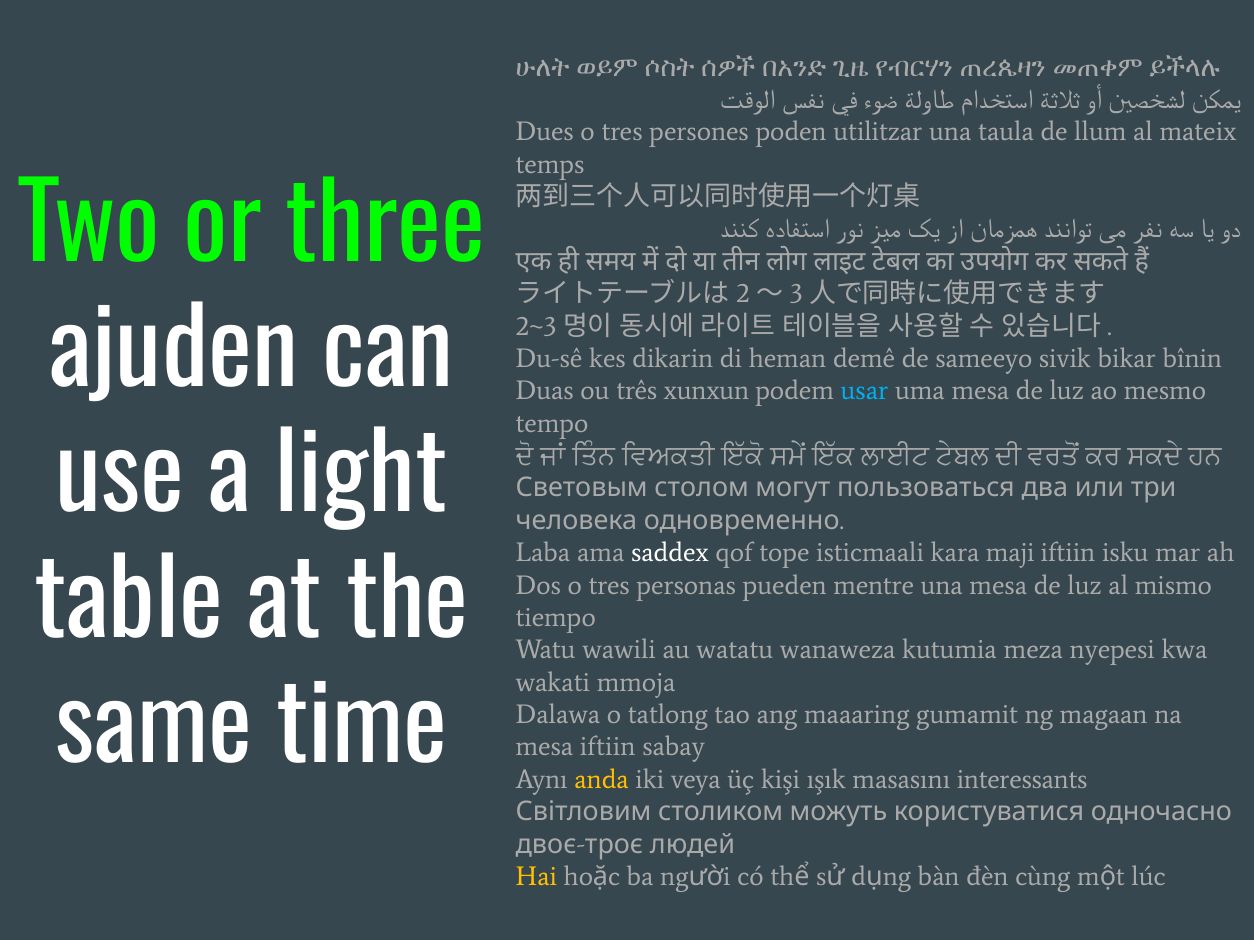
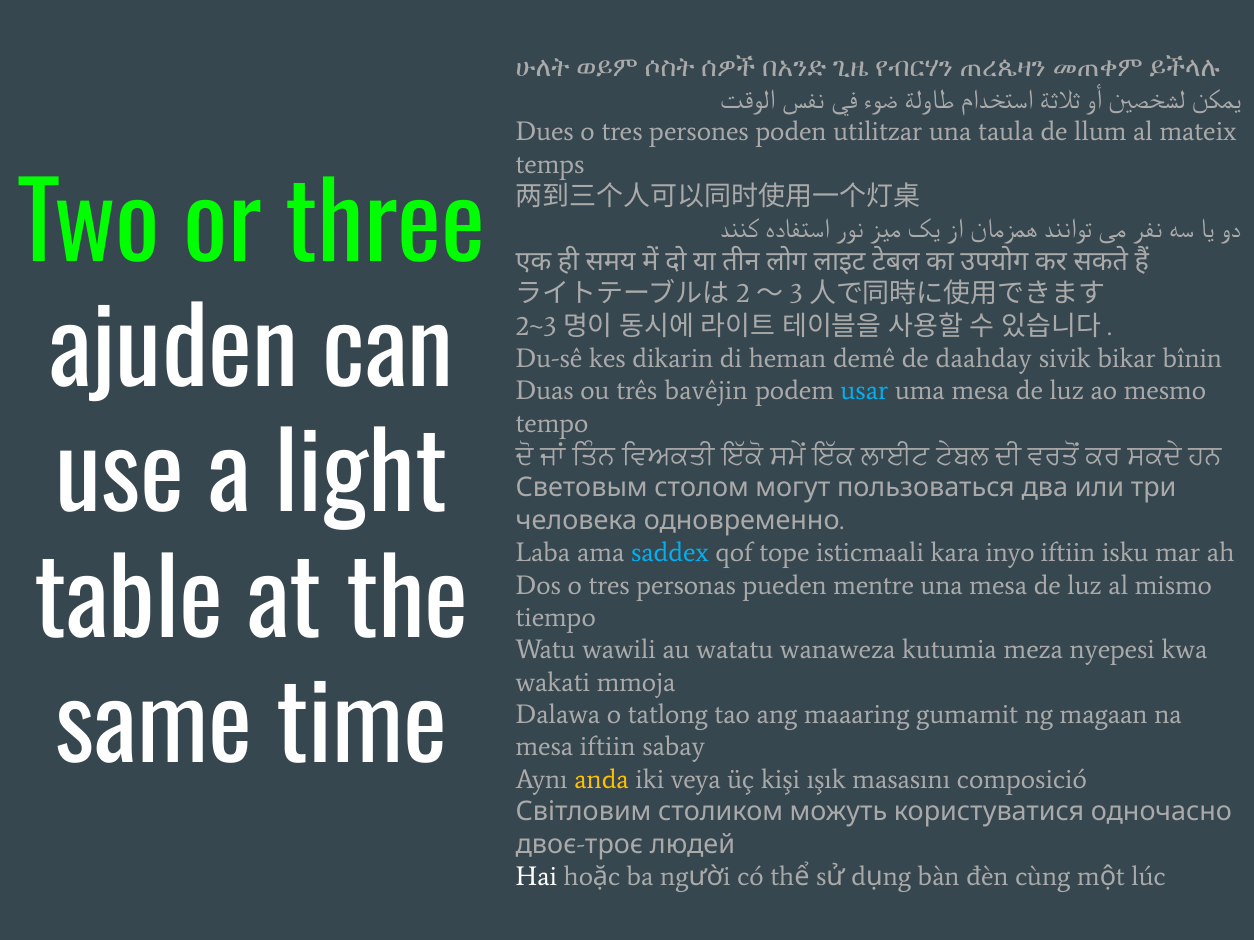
sameeyo: sameeyo -> daahday (984, 359)
xunxun: xunxun -> bavêjin (706, 391)
saddex colour: white -> light blue (670, 553)
maji: maji -> inyo (1010, 553)
interessants: interessants -> composició (1022, 780)
Hai colour: yellow -> white (536, 877)
